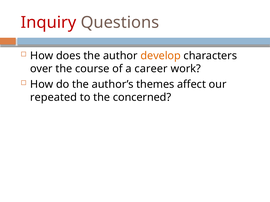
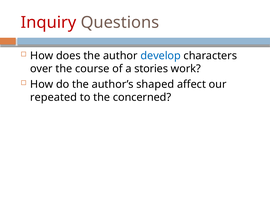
develop colour: orange -> blue (161, 56)
career: career -> stories (151, 69)
themes: themes -> shaped (155, 85)
